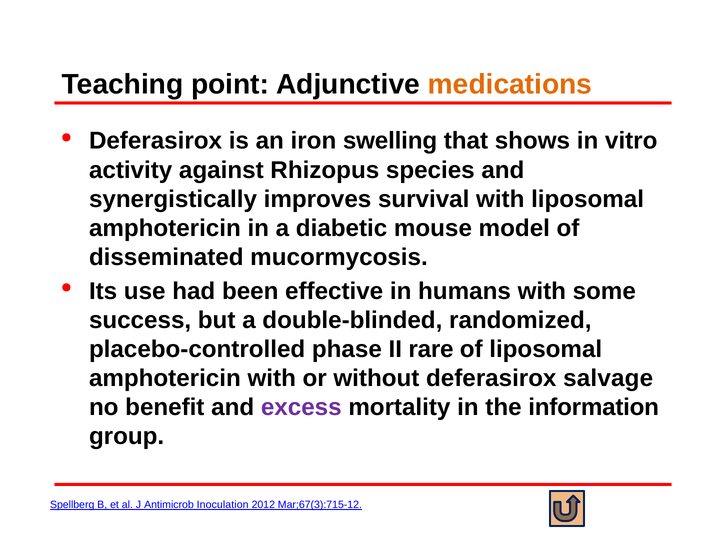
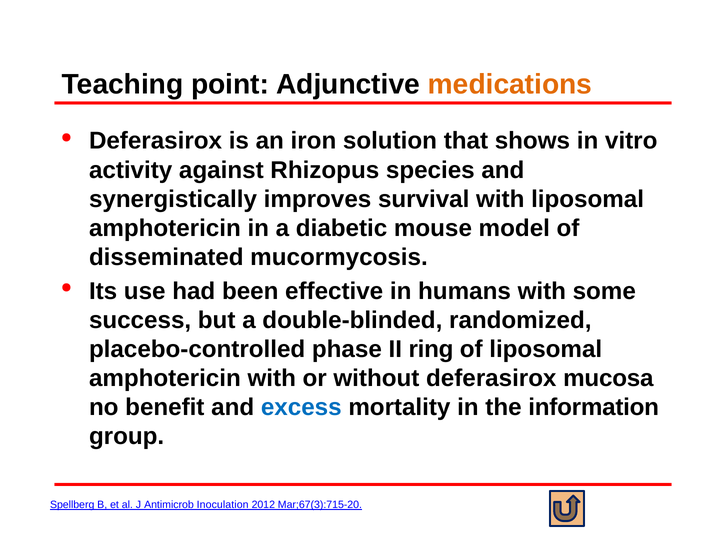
swelling: swelling -> solution (390, 141)
rare: rare -> ring (431, 349)
salvage: salvage -> mucosa (608, 378)
excess colour: purple -> blue (301, 407)
Mar;67(3):715-12: Mar;67(3):715-12 -> Mar;67(3):715-20 (320, 504)
